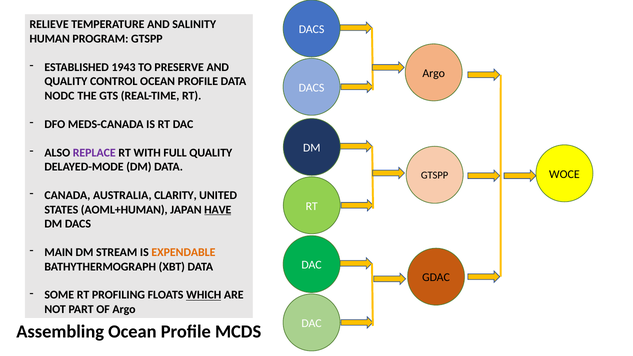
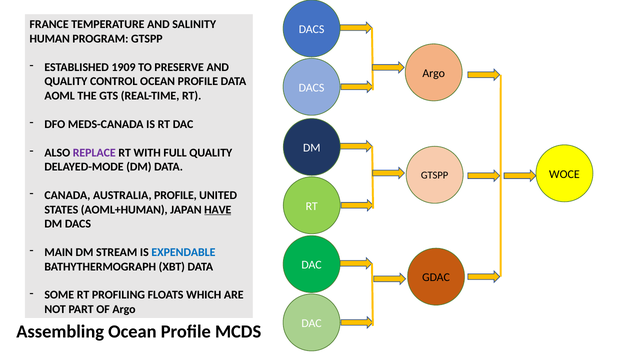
RELIEVE: RELIEVE -> FRANCE (49, 25)
1943: 1943 -> 1909 (124, 67)
NODC: NODC -> AOML (60, 96)
AUSTRALIA CLARITY: CLARITY -> PROFILE (175, 195)
EXPENDABLE colour: orange -> blue (183, 252)
WHICH underline: present -> none (204, 295)
